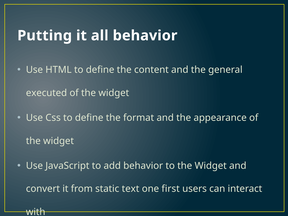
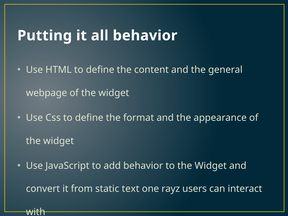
executed: executed -> webpage (47, 93)
first: first -> rayz (171, 189)
